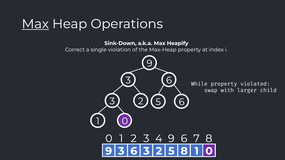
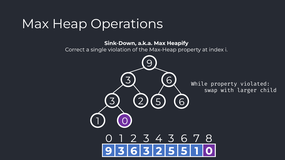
Max underline: present -> none (35, 24)
4 9: 9 -> 3 (171, 139)
5 8: 8 -> 5 (184, 151)
